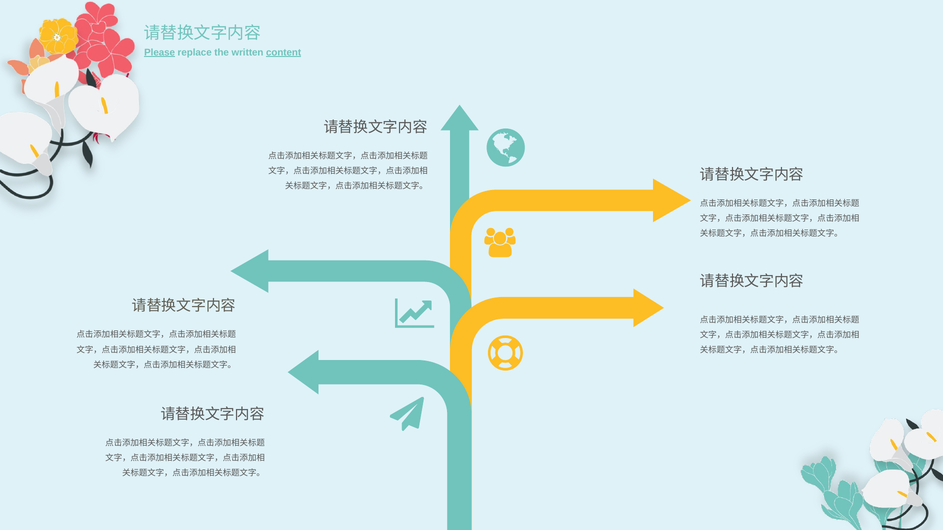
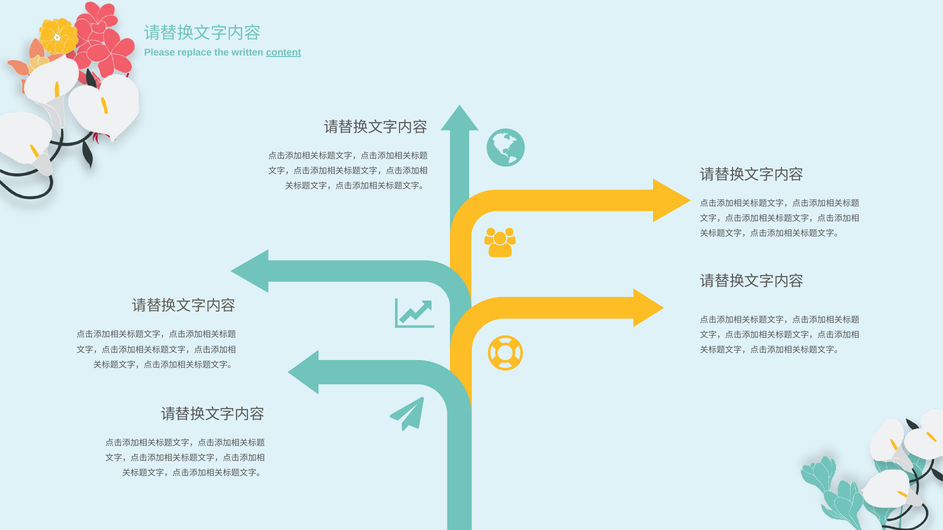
Please underline: present -> none (160, 52)
